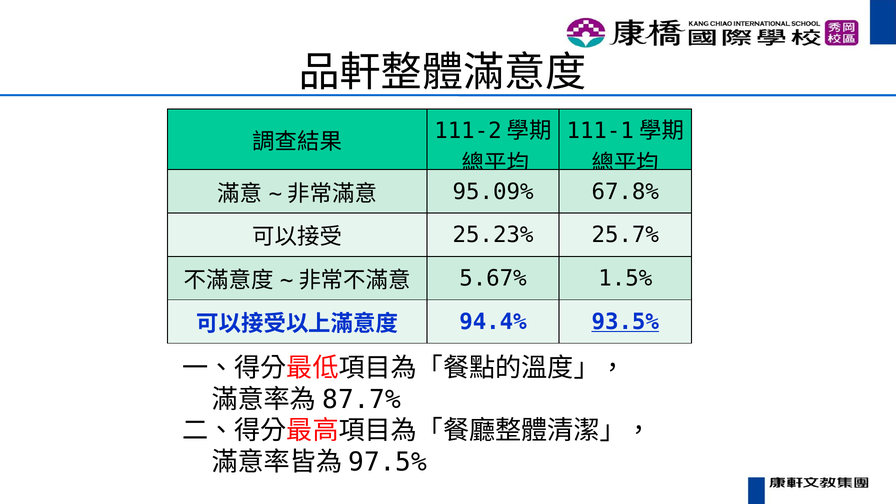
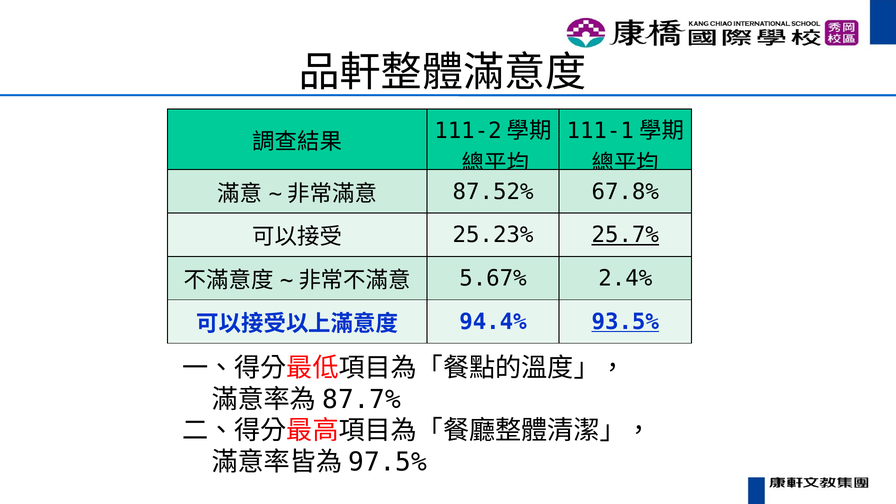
95.09%: 95.09% -> 87.52% (493, 192)
25.7% underline: none -> present (625, 235)
1.5%: 1.5% -> 2.4% (625, 278)
